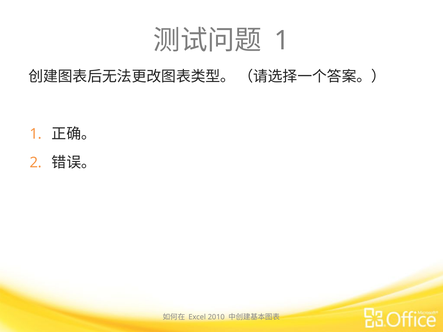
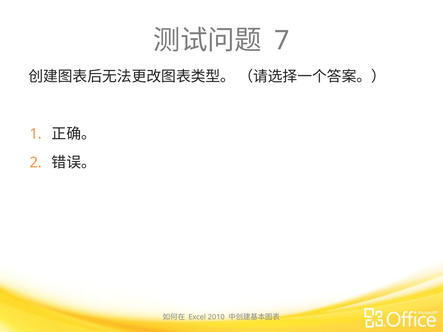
1: 1 -> 7 (282, 41)
